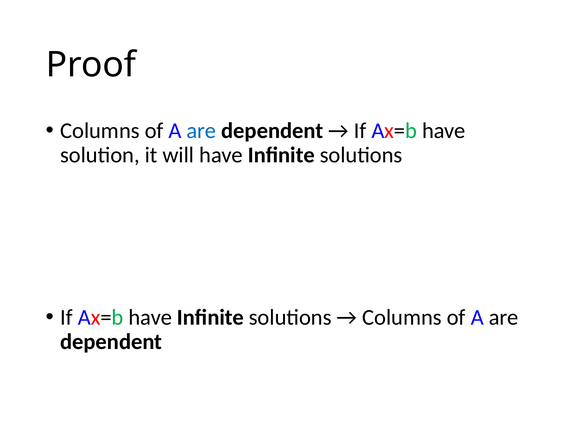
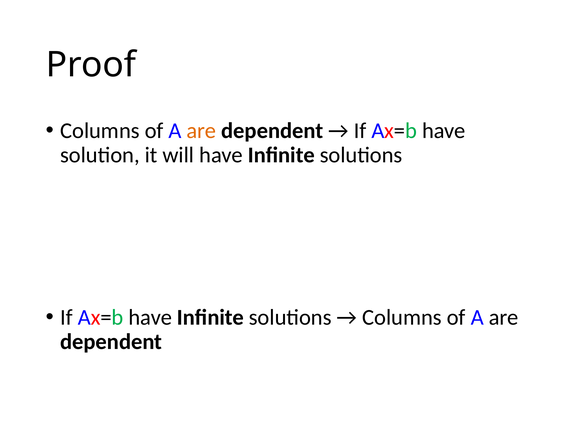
are colour: blue -> orange (201, 131)
